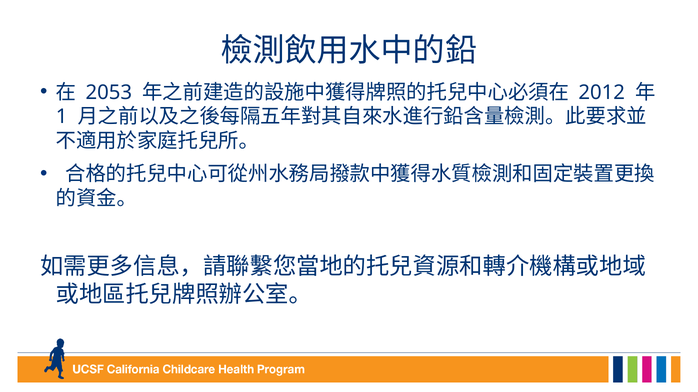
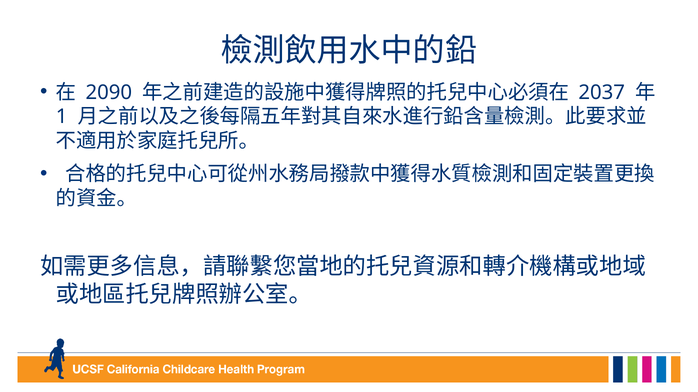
2053: 2053 -> 2090 (109, 92)
2012: 2012 -> 2037 (602, 92)
